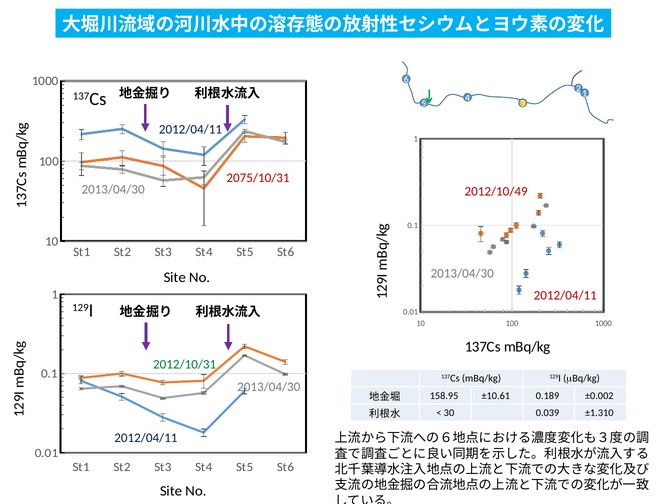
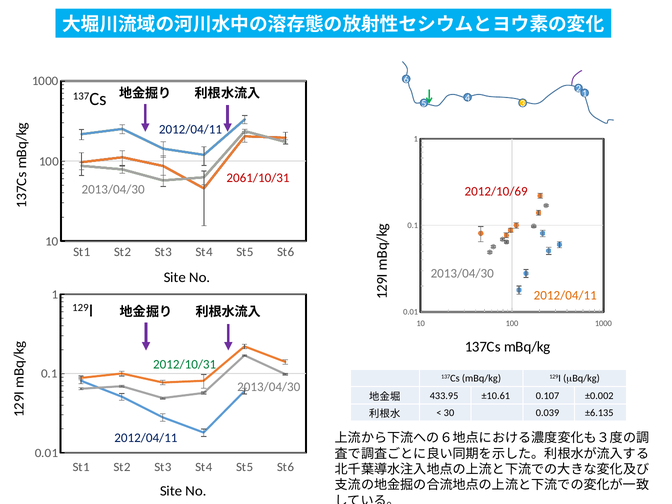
2075/10/31: 2075/10/31 -> 2061/10/31 (258, 178)
2012/10/49: 2012/10/49 -> 2012/10/69 (496, 191)
2012/04/11 colour: red -> orange (565, 296)
158.95: 158.95 -> 433.95 (444, 396)
0.189: 0.189 -> 0.107 (548, 396)
±1.310: ±1.310 -> ±6.135 (599, 413)
